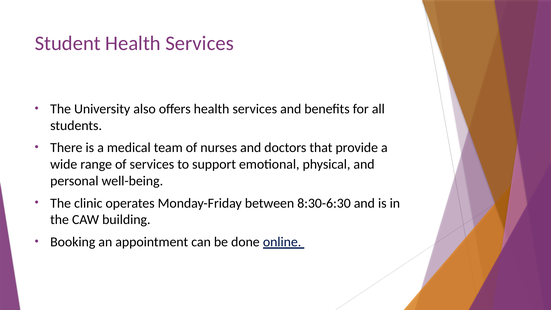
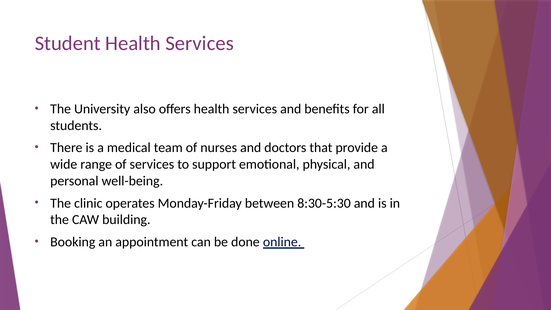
8:30-6:30: 8:30-6:30 -> 8:30-5:30 (324, 203)
